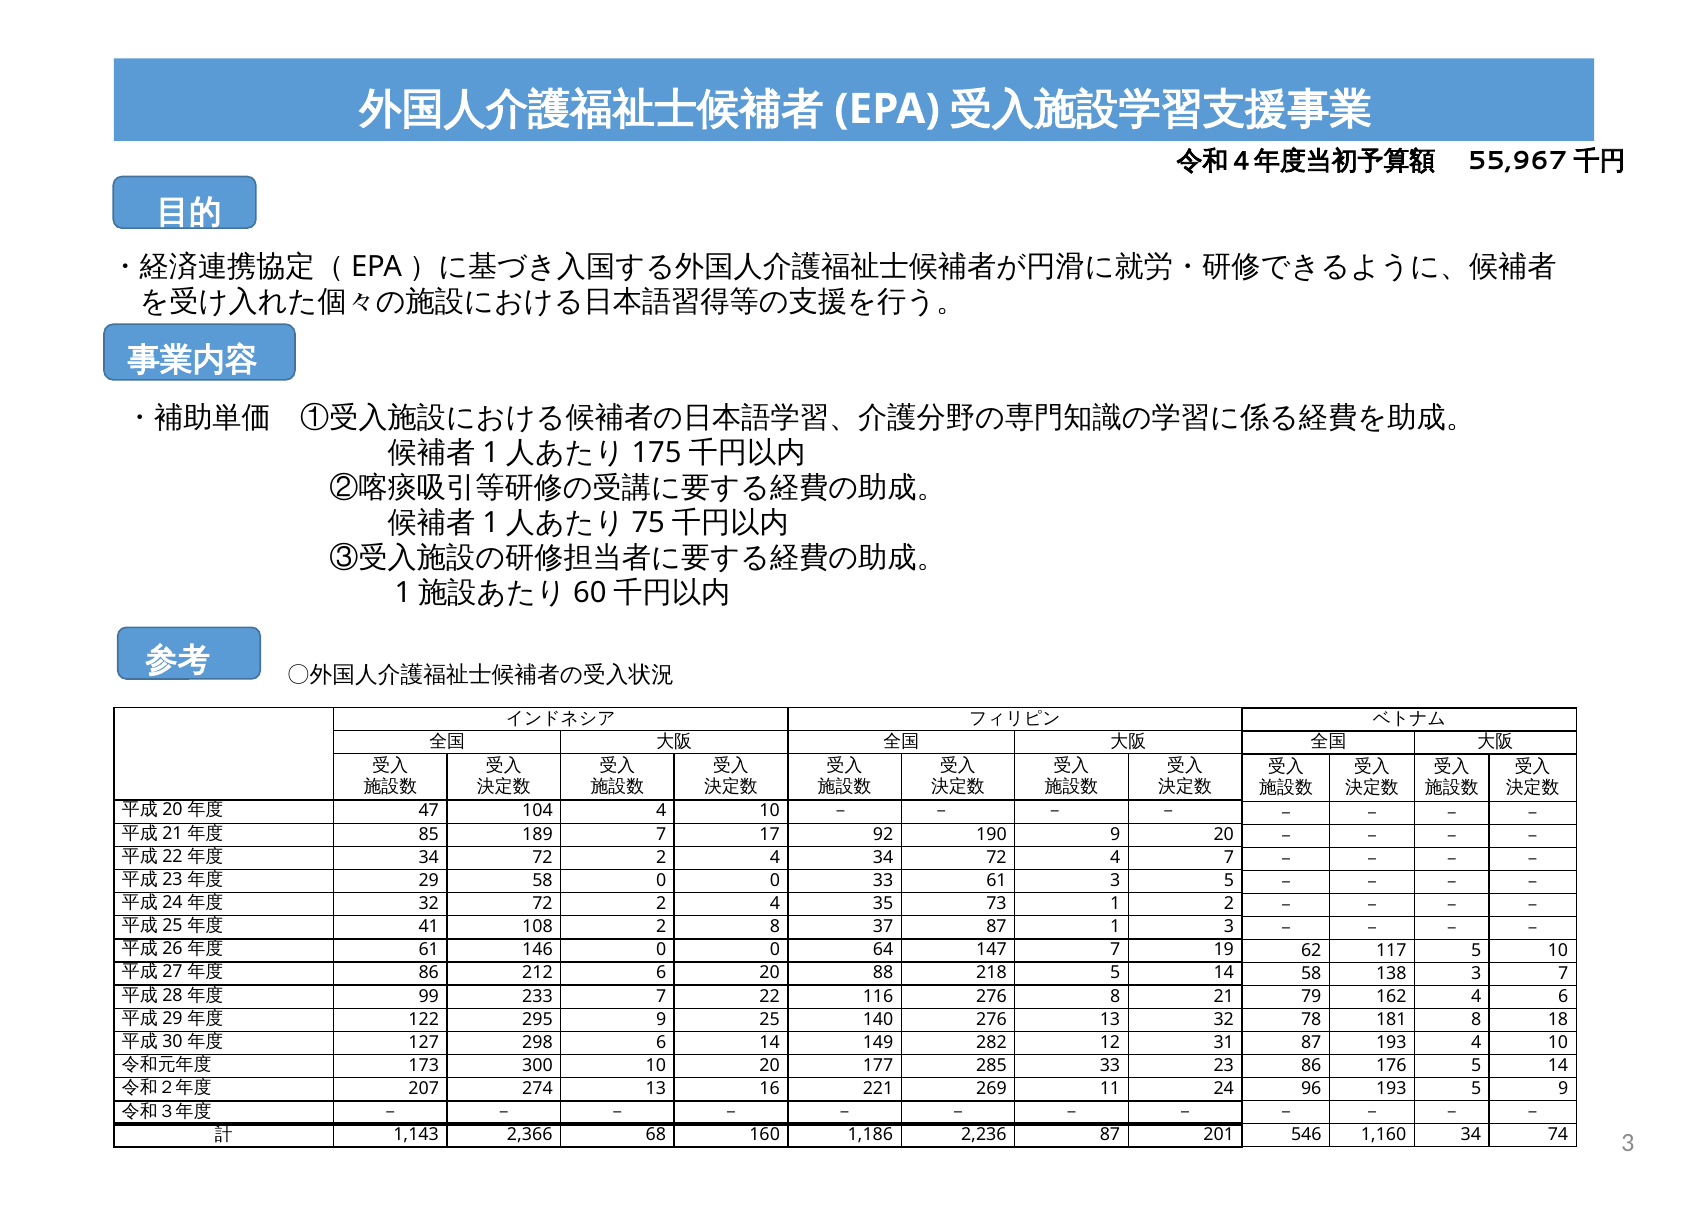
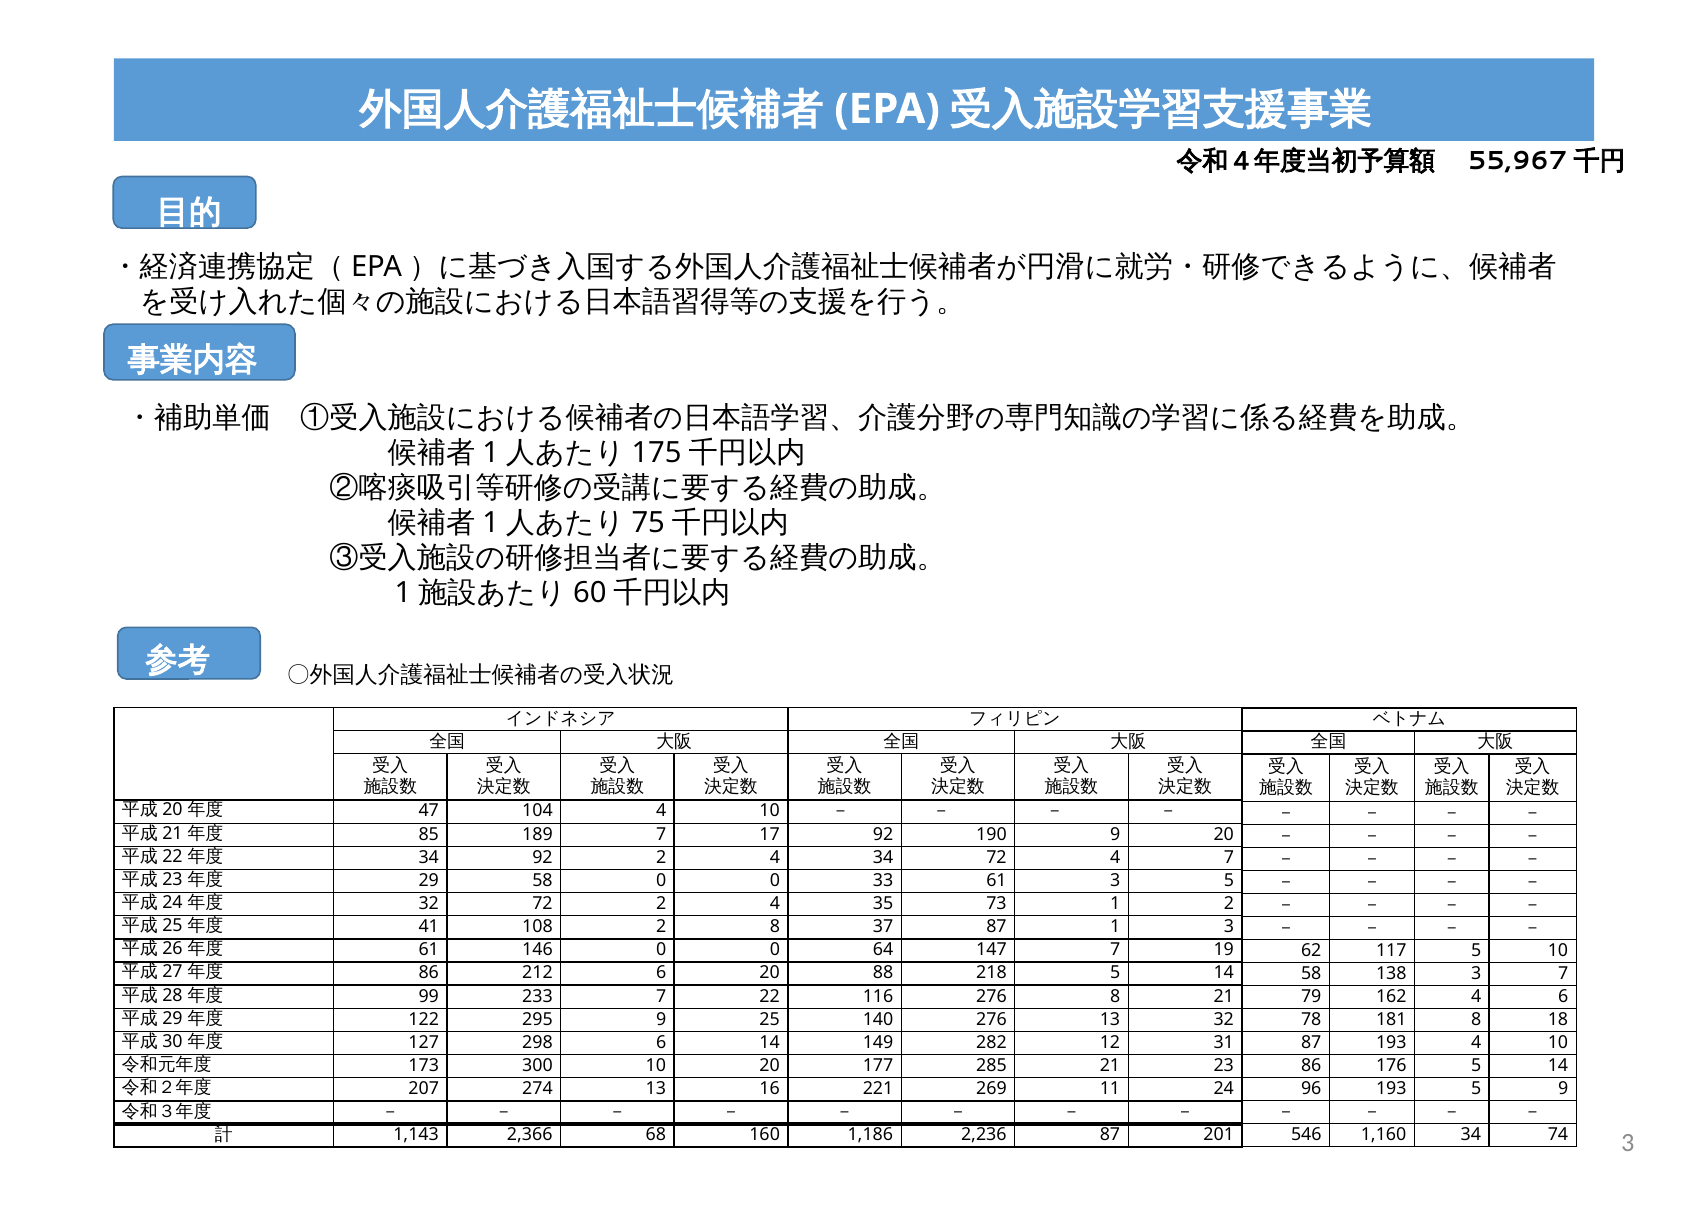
72: 72 -> 92 (542, 857)
285 33: 33 -> 21 (1110, 1065)
